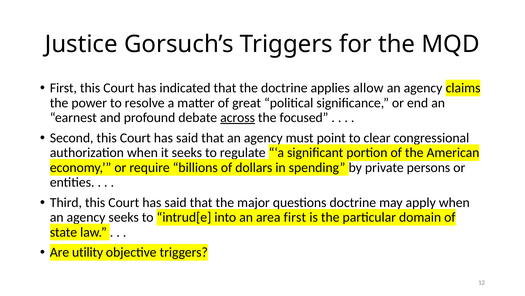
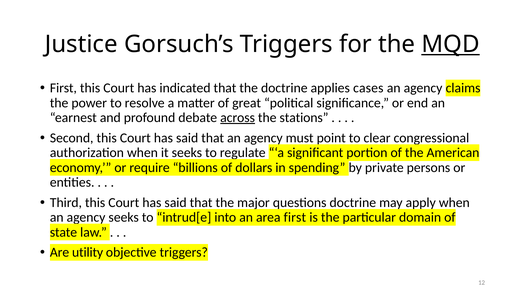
MQD underline: none -> present (451, 44)
allow: allow -> cases (368, 88)
focused: focused -> stations (304, 117)
